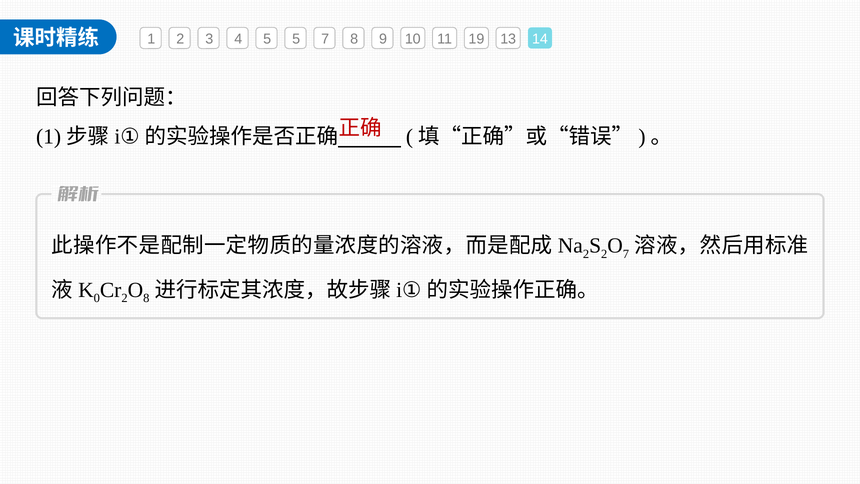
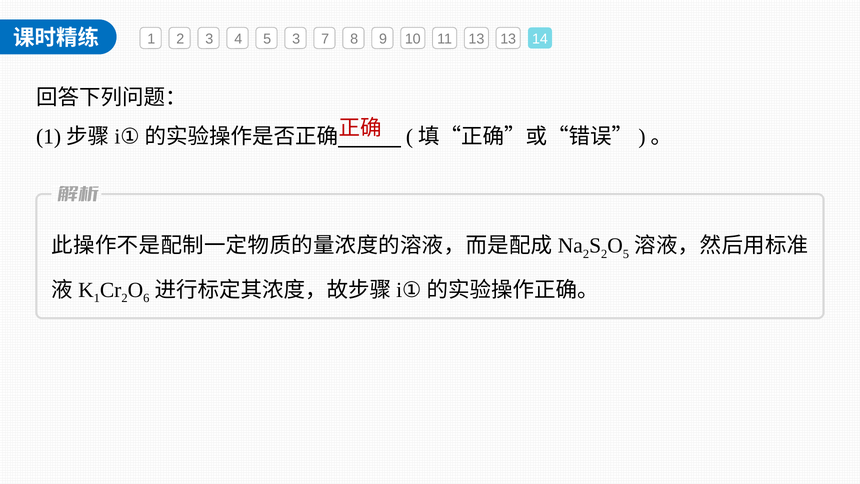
5 5: 5 -> 3 (296, 39)
11 19: 19 -> 13 (476, 39)
7: 7 -> 5 (626, 254)
0: 0 -> 1 (97, 298)
8: 8 -> 6 (146, 298)
